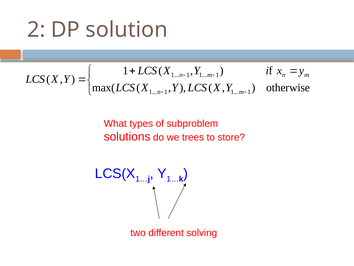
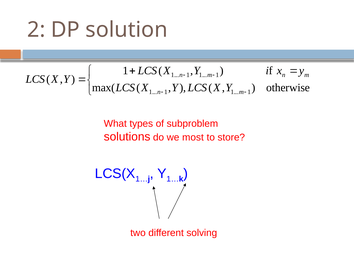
trees: trees -> most (193, 137)
